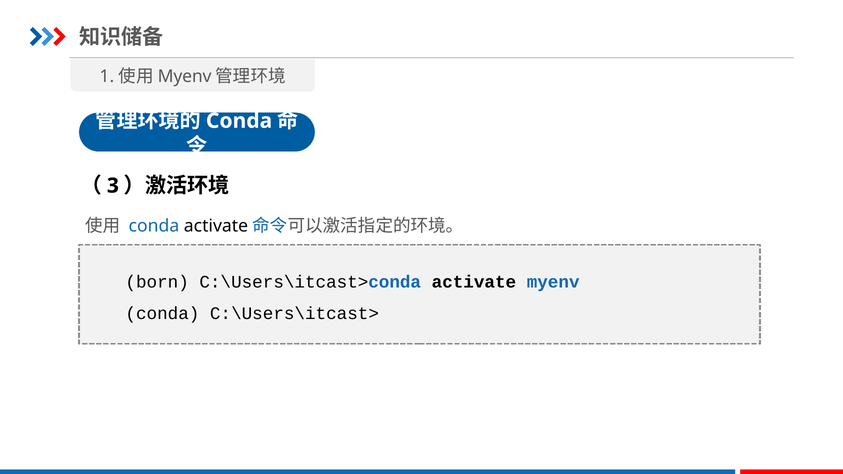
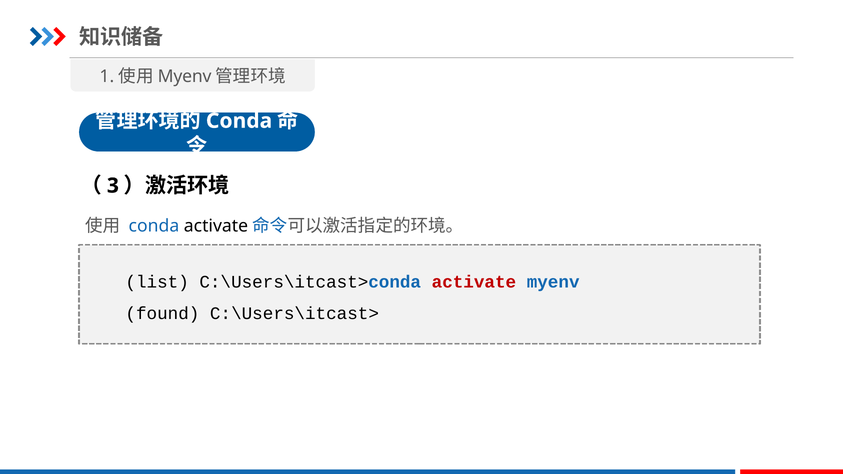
born: born -> list (157, 282)
activate colour: black -> red (474, 282)
conda: conda -> found (162, 314)
